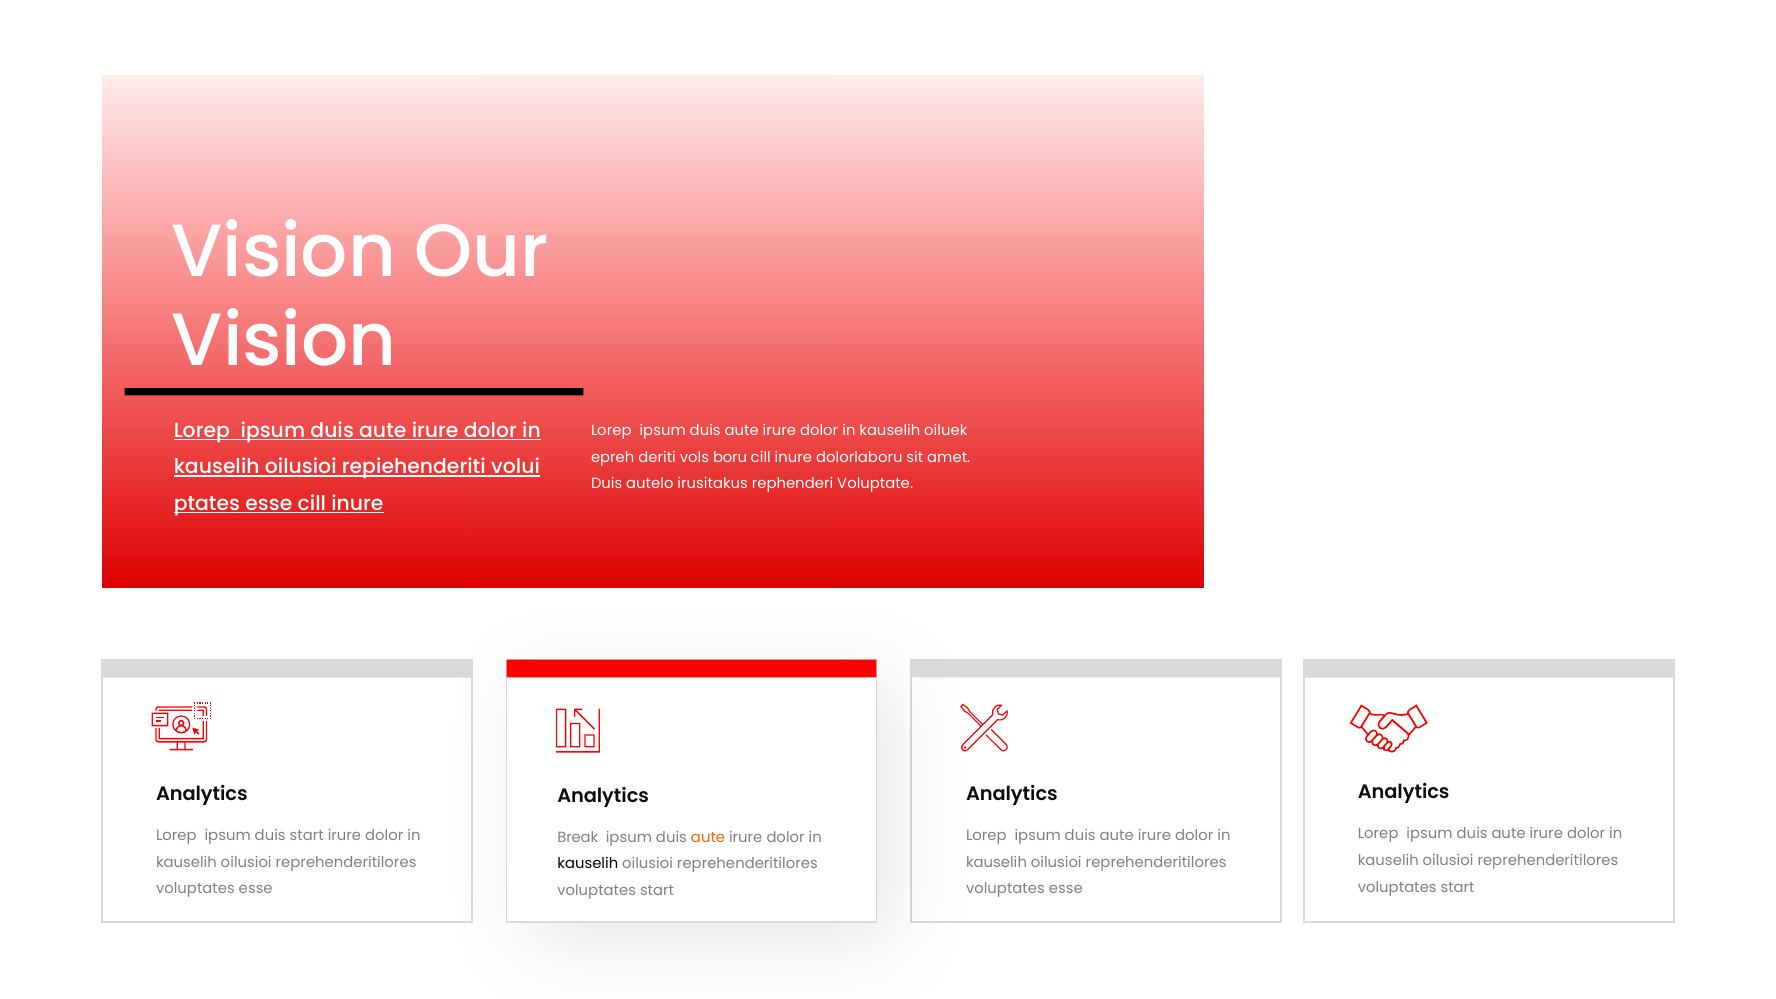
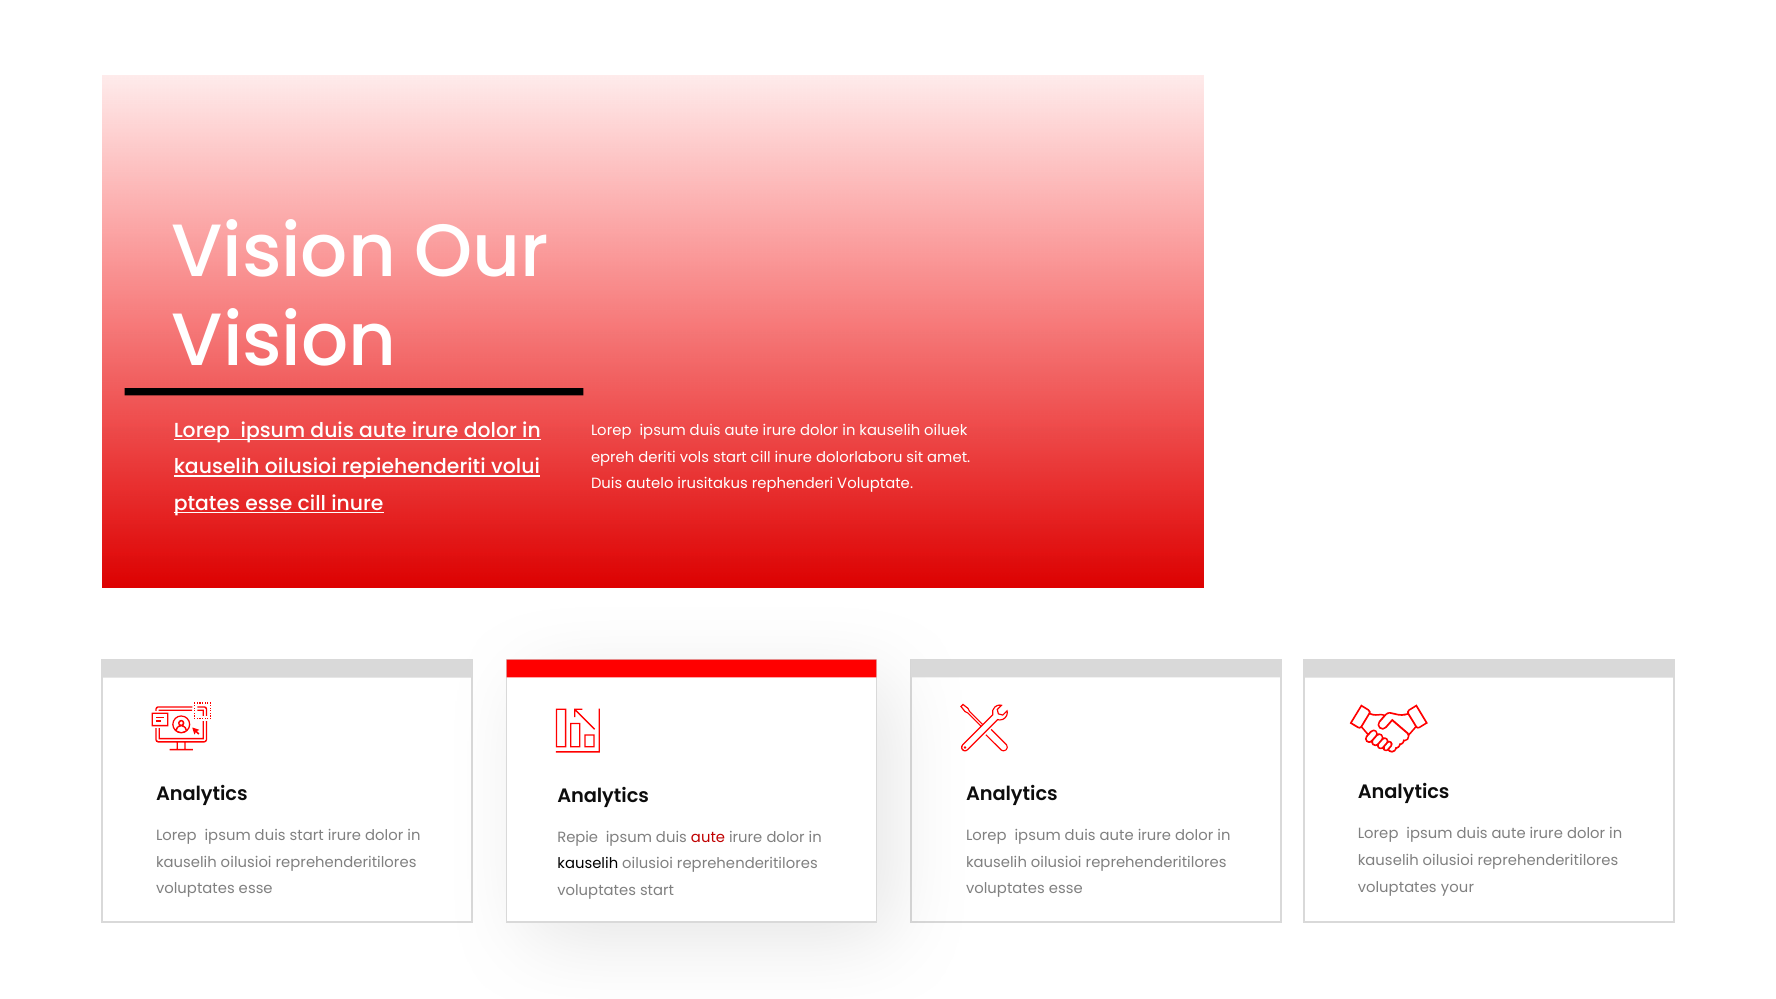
vols boru: boru -> start (730, 457)
Break: Break -> Repie (578, 837)
aute colour: orange -> red (708, 837)
start: start -> your (1457, 887)
